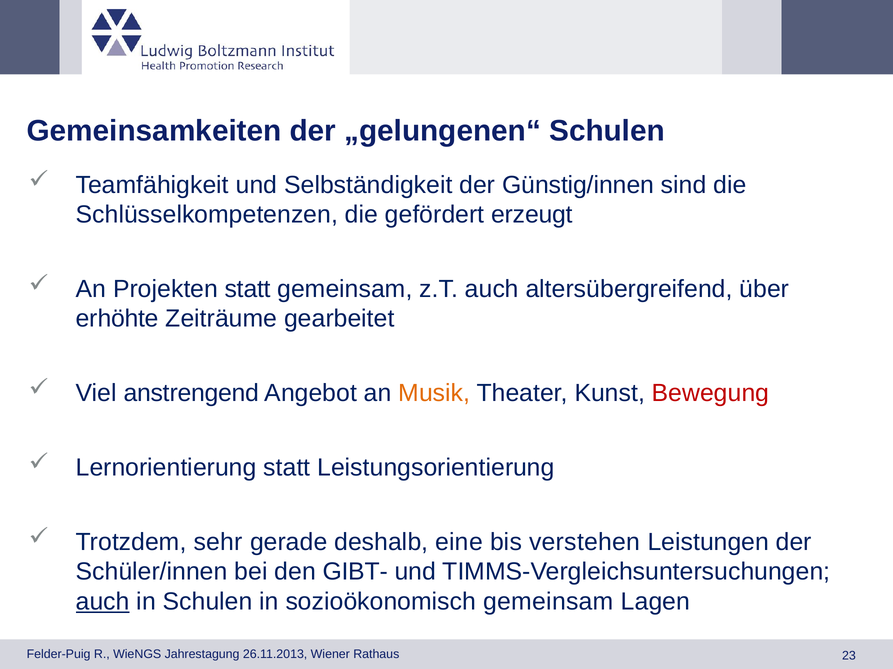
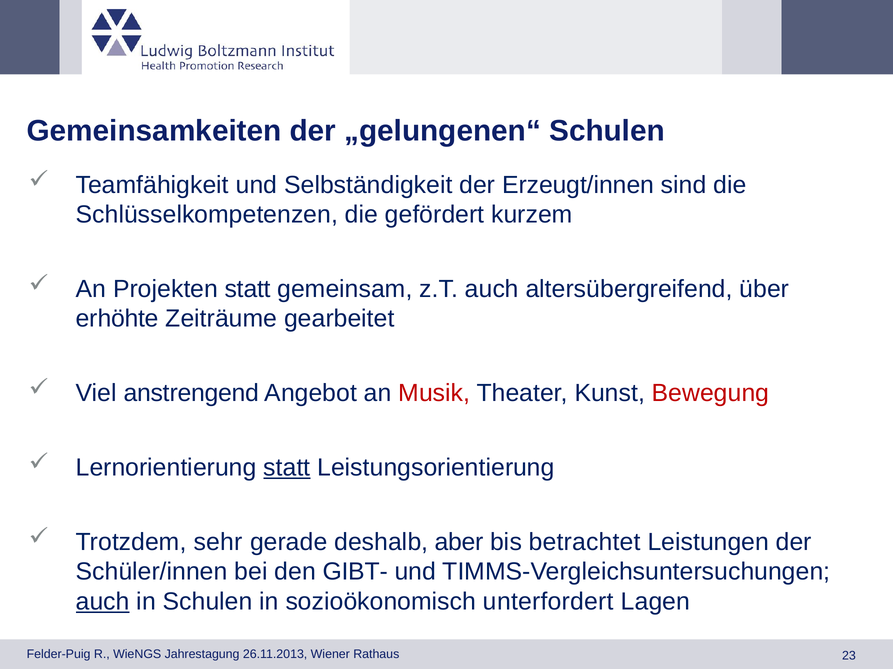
Günstig/innen: Günstig/innen -> Erzeugt/innen (578, 185)
erzeugt: erzeugt -> kurzem (532, 215)
Musik colour: orange -> red (434, 394)
statt underline: none -> present (287, 468)
eine: eine -> aber (459, 543)
verstehen: verstehen -> betrachtet (585, 543)
sozioökonomisch gemeinsam: gemeinsam -> unterfordert (548, 602)
